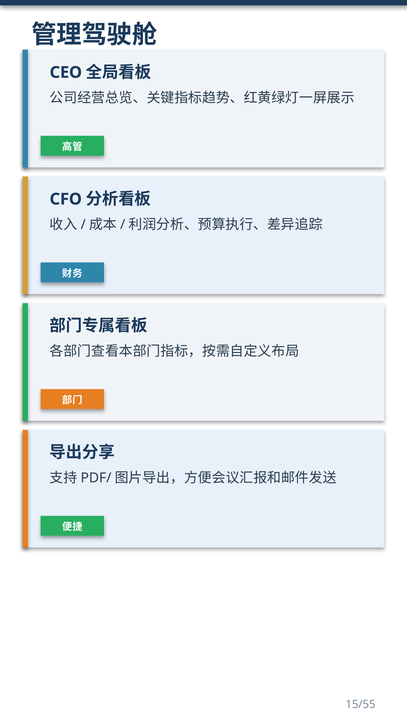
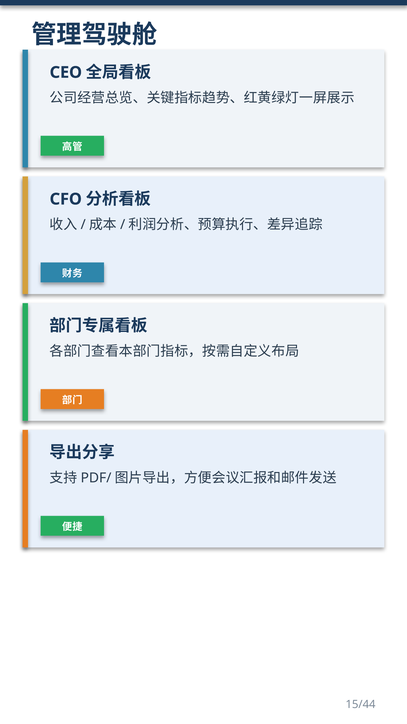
15/55: 15/55 -> 15/44 (361, 704)
